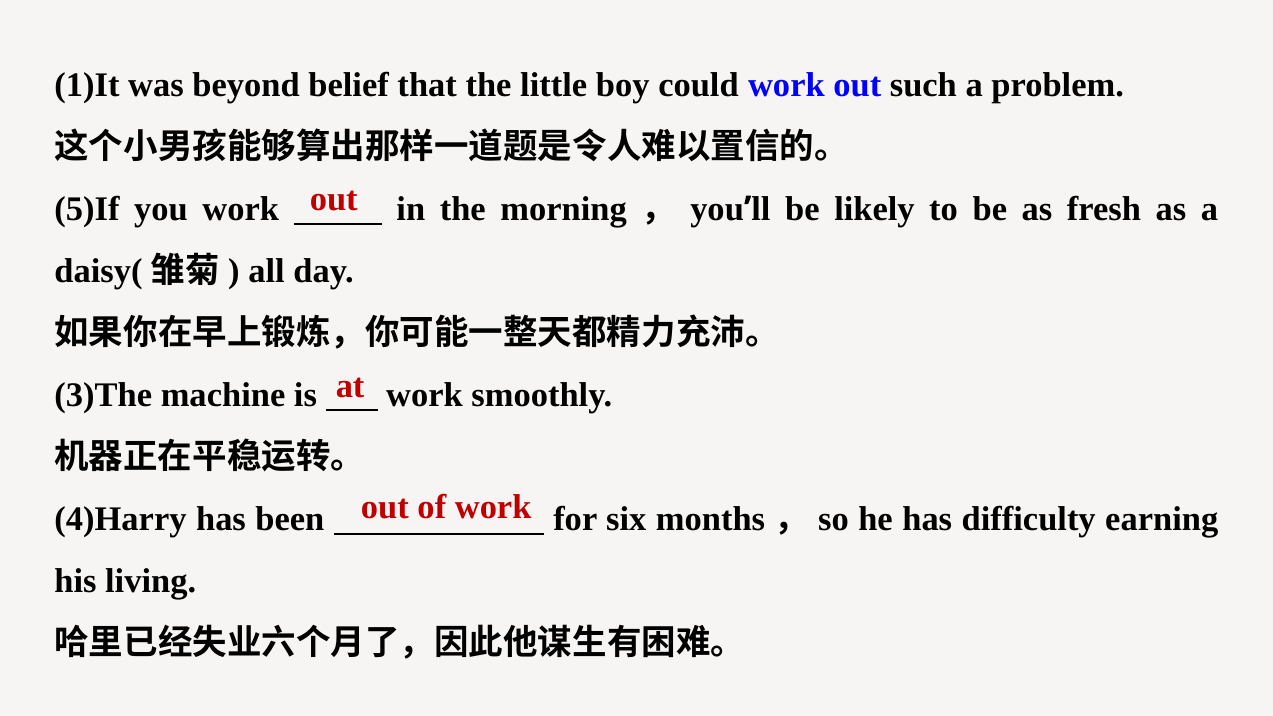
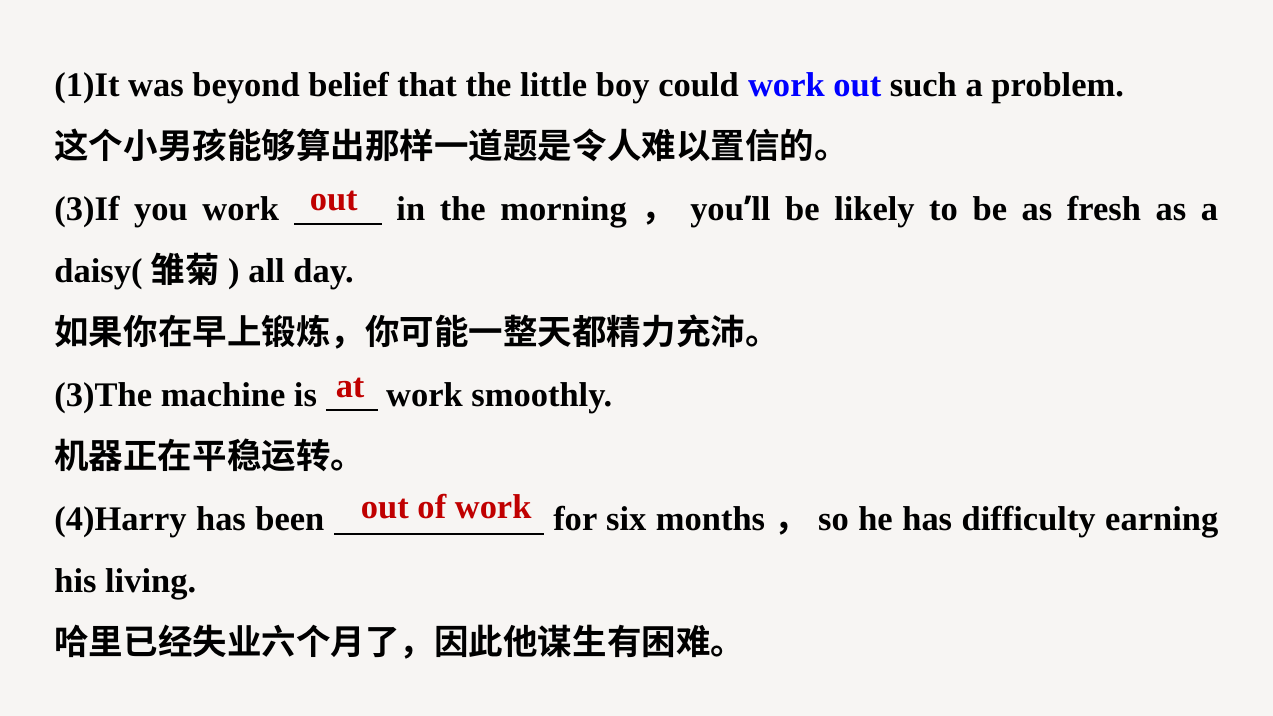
5)If: 5)If -> 3)If (87, 209)
